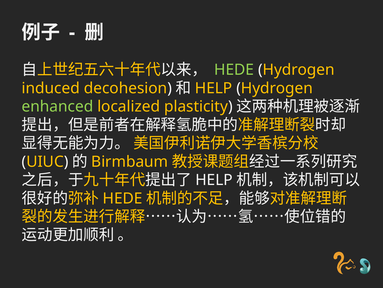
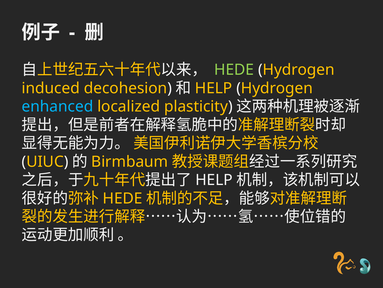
enhanced colour: light green -> light blue (57, 106)
